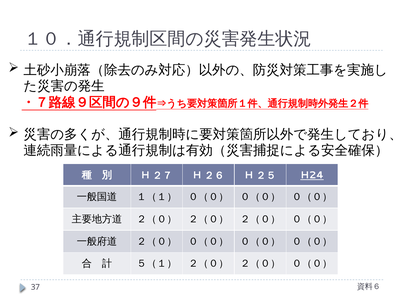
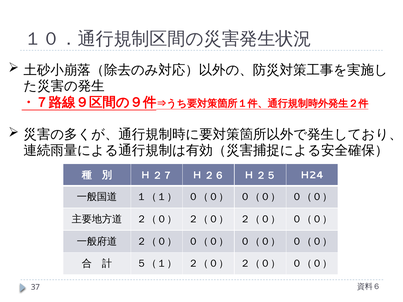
H24 underline: present -> none (312, 175)
